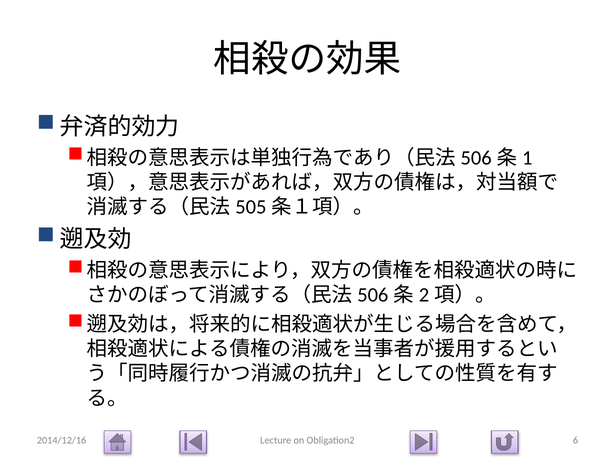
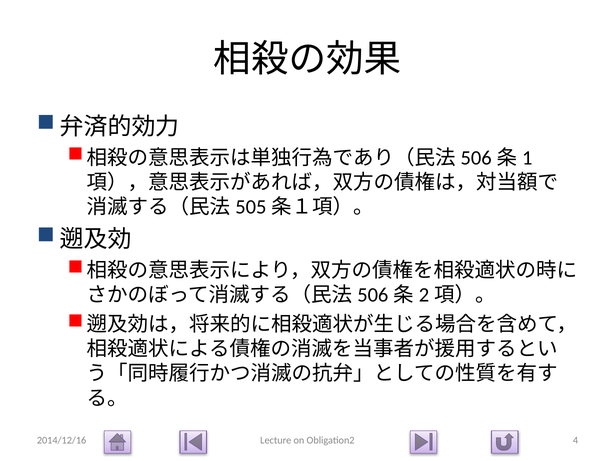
6: 6 -> 4 (576, 440)
